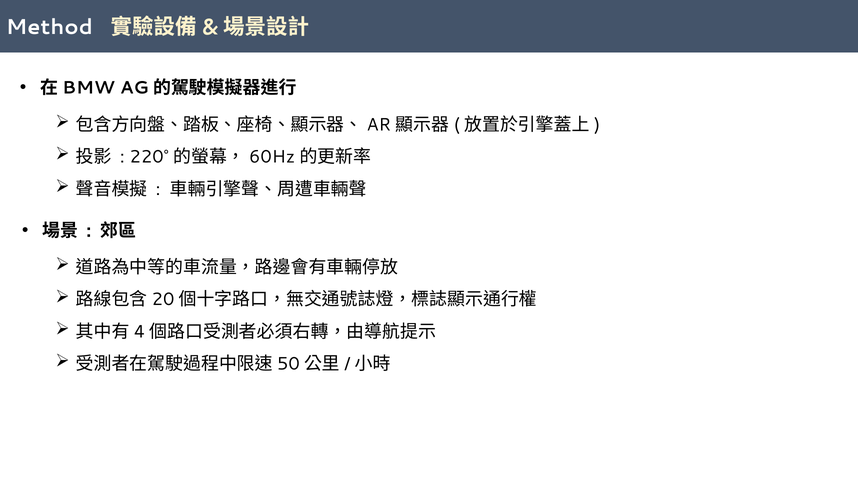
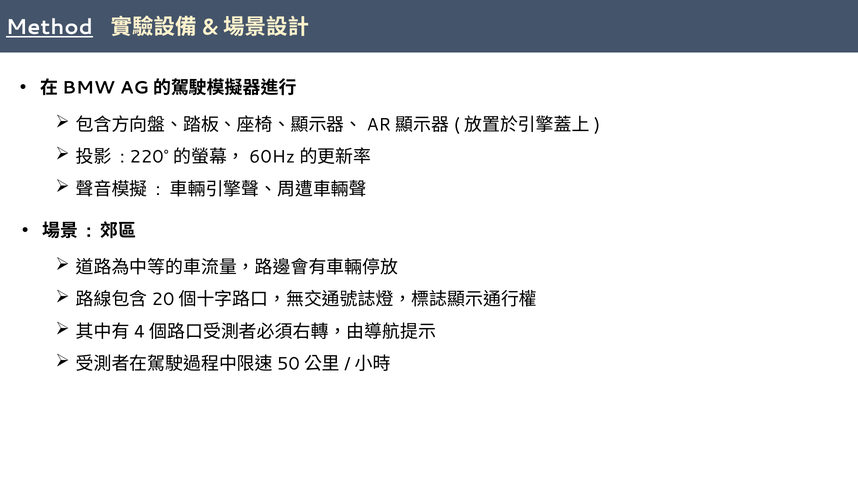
Method underline: none -> present (49, 27)
